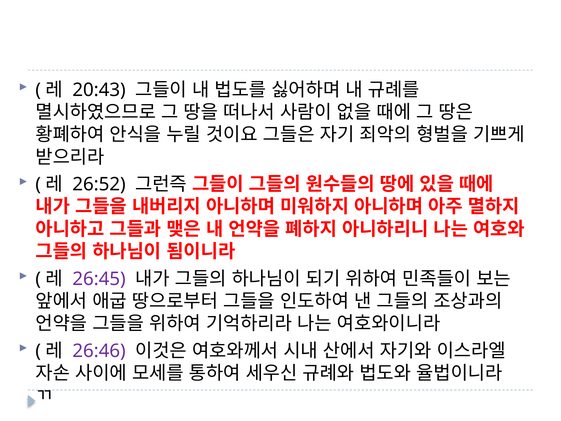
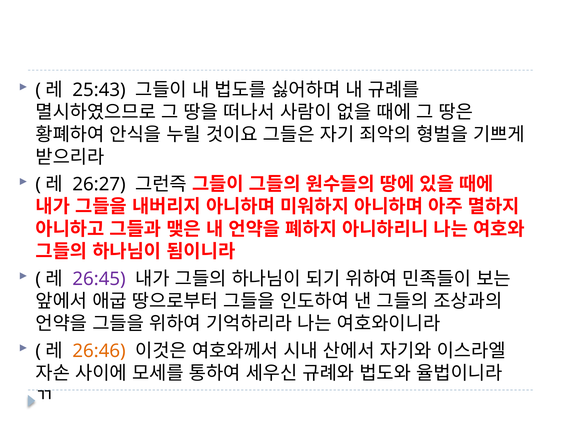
20:43: 20:43 -> 25:43 (99, 90)
26:52: 26:52 -> 26:27 (99, 184)
26:46 colour: purple -> orange (99, 351)
